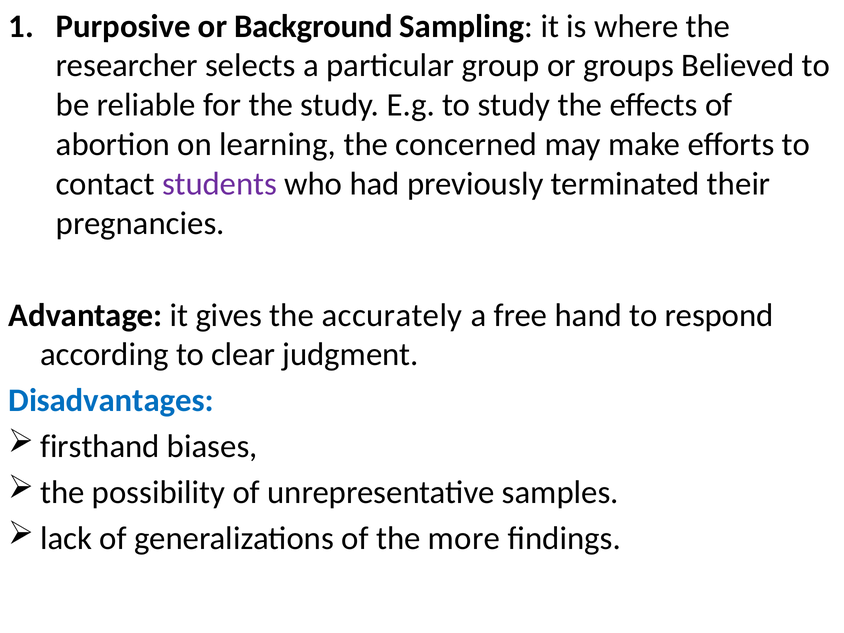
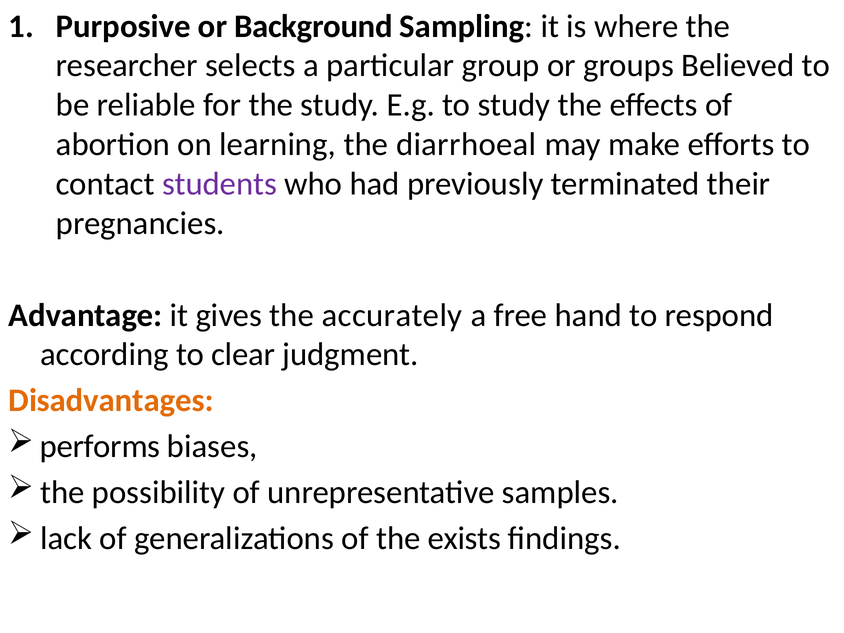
concerned: concerned -> diarrhoeal (466, 144)
Disadvantages colour: blue -> orange (111, 401)
firsthand: firsthand -> performs (100, 447)
more: more -> exists (464, 539)
